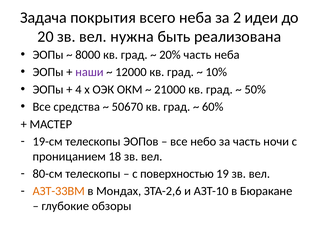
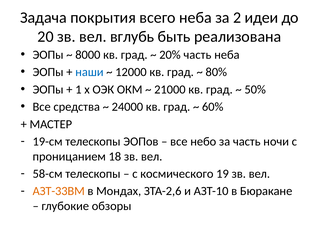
нужна: нужна -> вглубь (132, 37)
наши colour: purple -> blue (89, 72)
10%: 10% -> 80% (216, 72)
4: 4 -> 1 (78, 90)
50670: 50670 -> 24000 (127, 107)
80-см: 80-см -> 58-см (48, 174)
поверхностью: поверхностью -> космического (177, 174)
